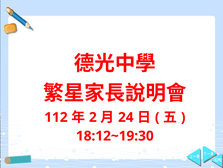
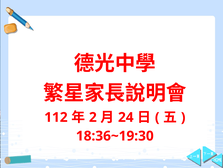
18:12~19:30: 18:12~19:30 -> 18:36~19:30 (115, 135)
